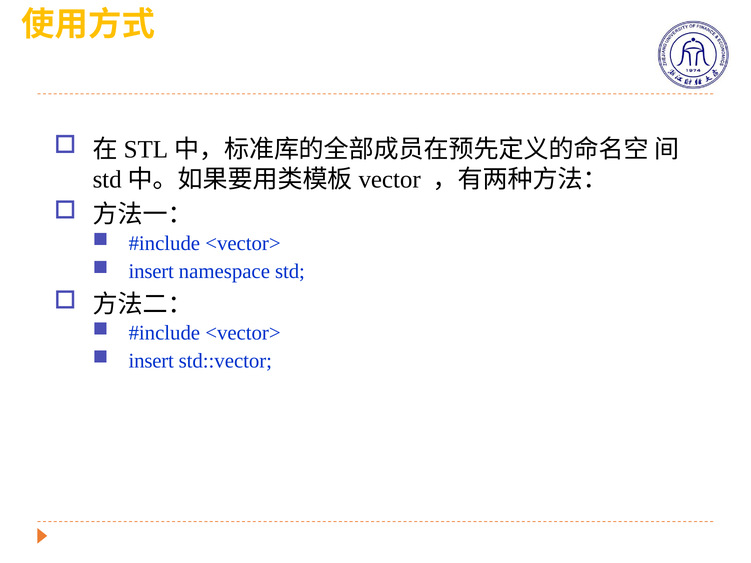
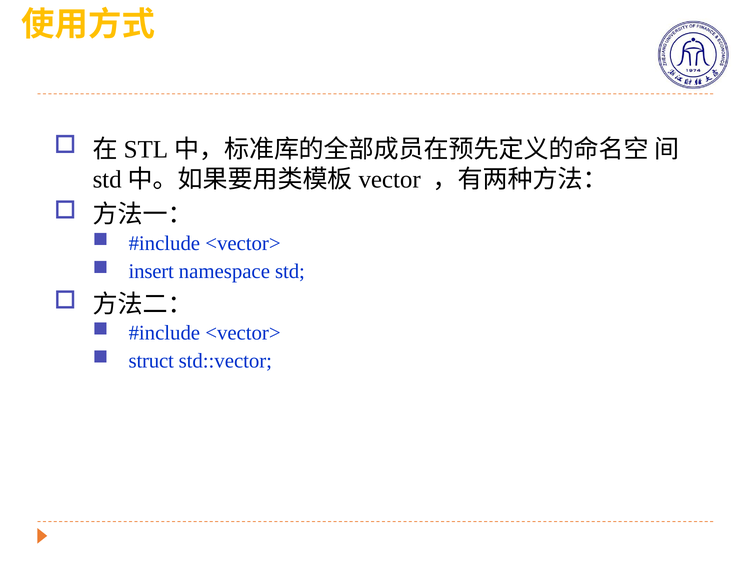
insert: insert -> struct (151, 361)
